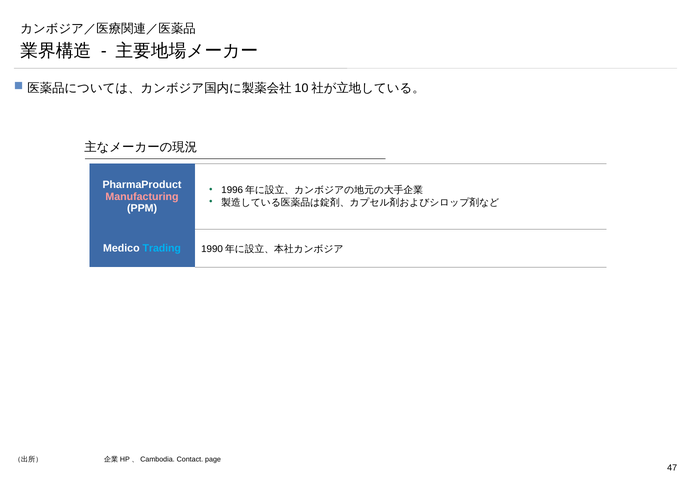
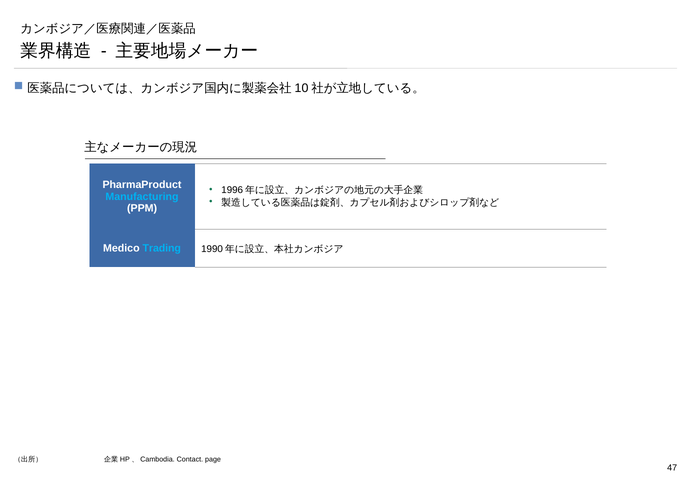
Manufacturing colour: pink -> light blue (142, 197)
